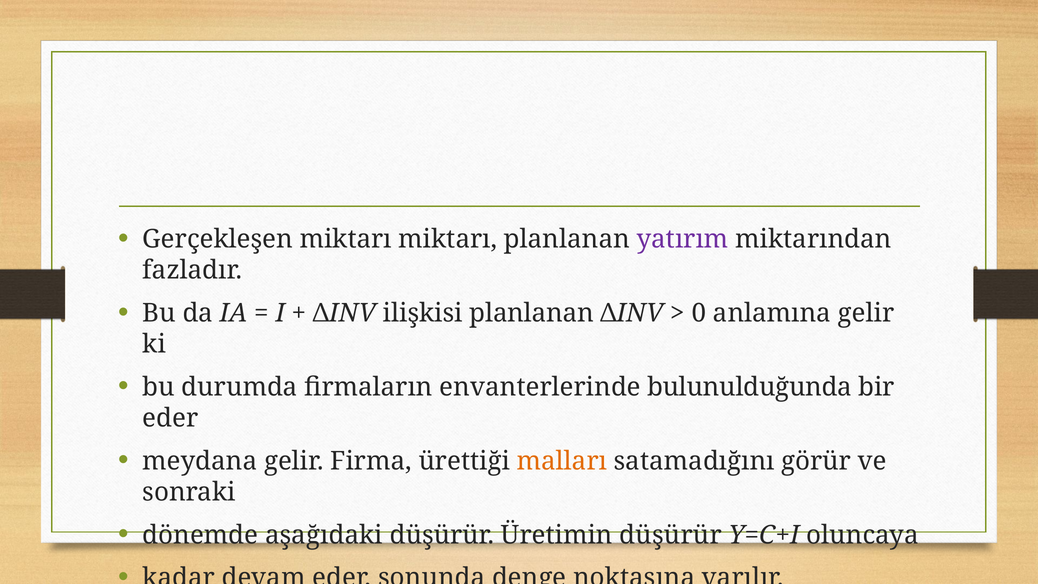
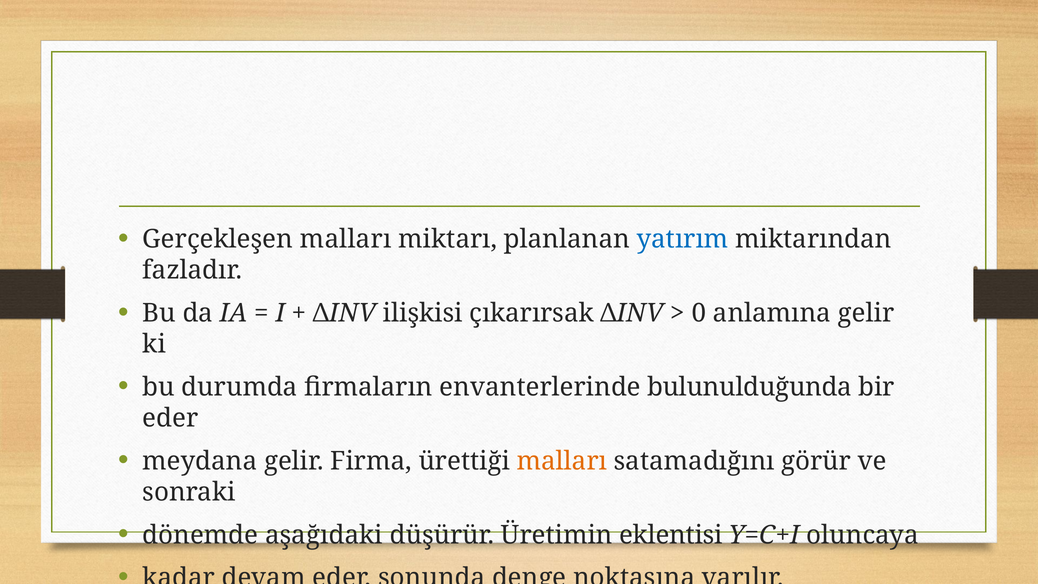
Gerçekleşen miktarı: miktarı -> malları (346, 239)
yatırım colour: purple -> blue (683, 239)
ilişkisi planlanan: planlanan -> çıkarırsak (532, 313)
Üretimin düşürür: düşürür -> eklentisi (671, 535)
